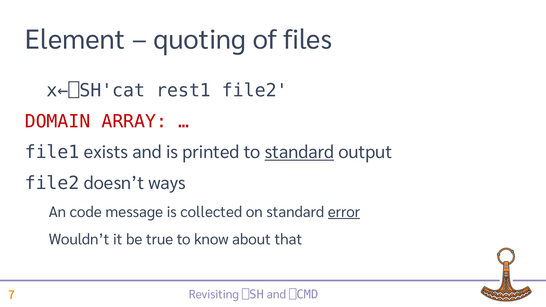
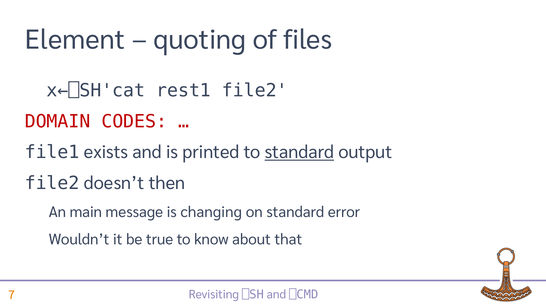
ARRAY: ARRAY -> CODES (134, 121)
ways: ways -> then (167, 183)
code: code -> main (86, 212)
collected: collected -> changing (211, 212)
error underline: present -> none (344, 212)
